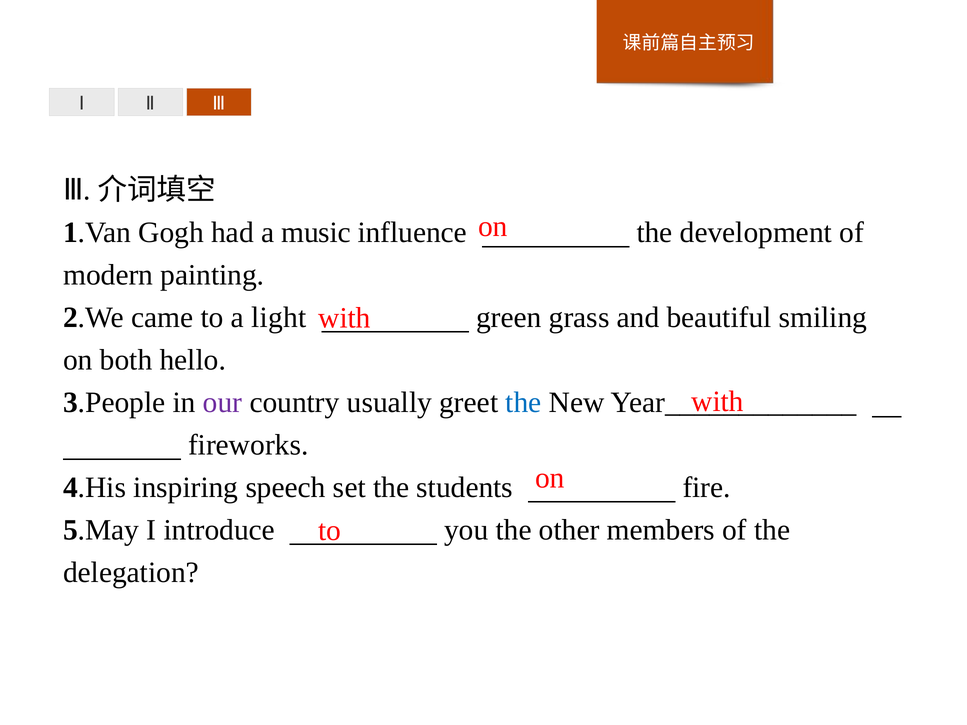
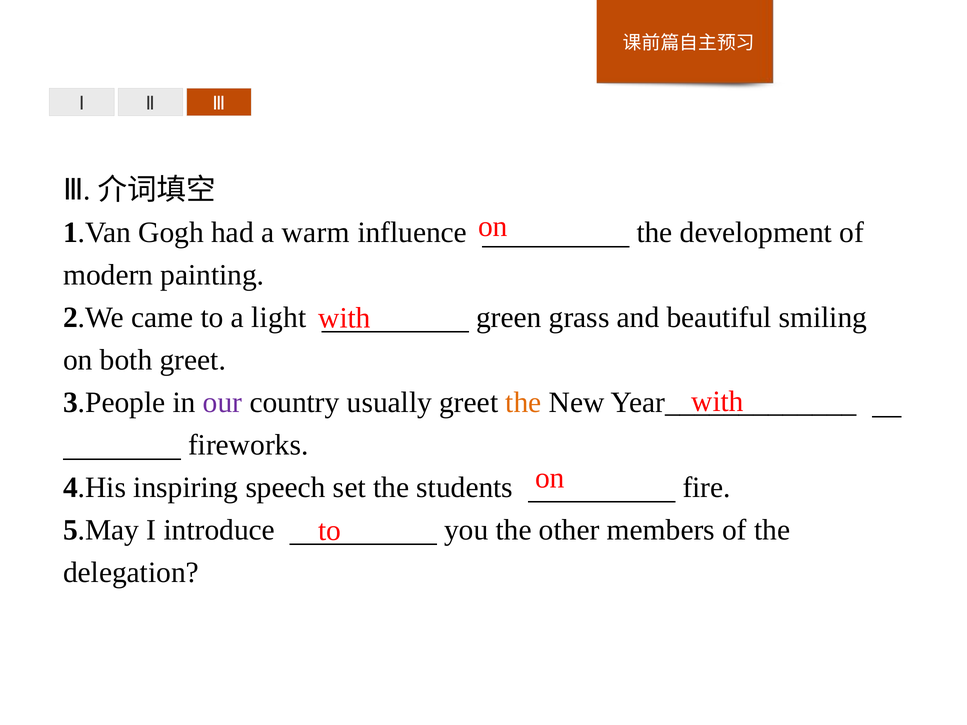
music: music -> warm (316, 233)
both hello: hello -> greet (193, 360)
the colour: blue -> orange (523, 403)
